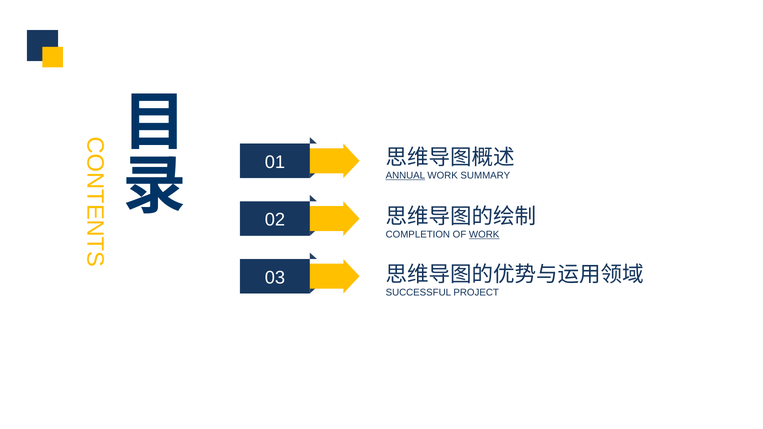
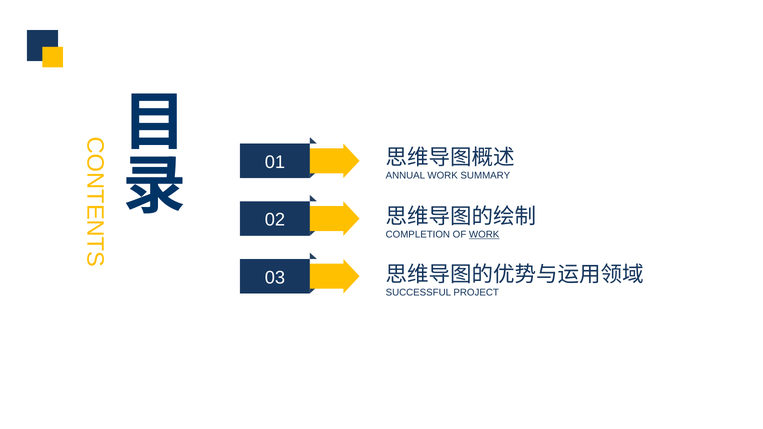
ANNUAL underline: present -> none (405, 176)
